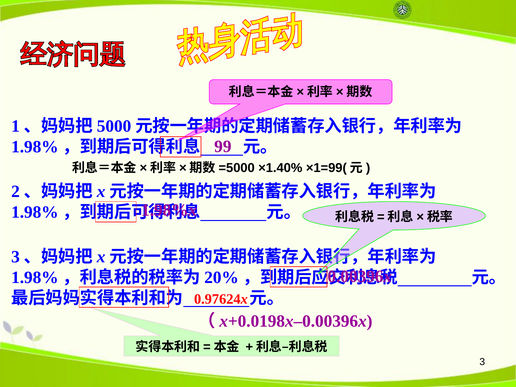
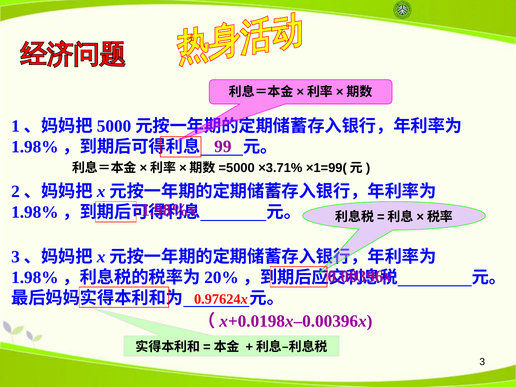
×1.40%: ×1.40% -> ×3.71% (280, 168)
